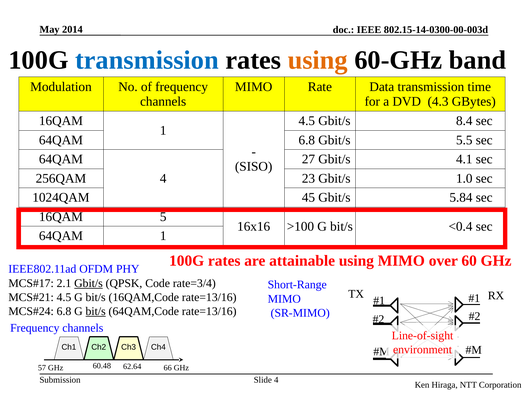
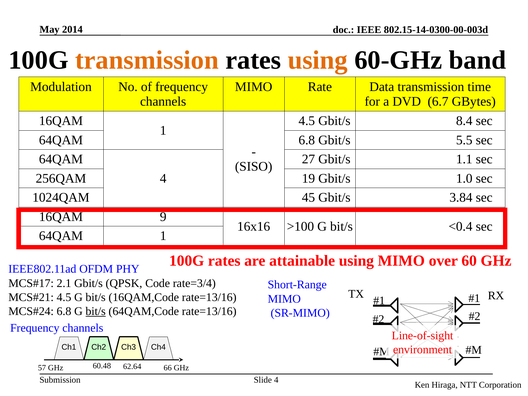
transmission colour: blue -> orange (147, 60)
4.3: 4.3 -> 6.7 (438, 101)
4.1: 4.1 -> 1.1 (464, 159)
23: 23 -> 19 (308, 178)
5.84: 5.84 -> 3.84 (461, 198)
5: 5 -> 9 (163, 217)
Gbit/s underline: present -> none (88, 283)
